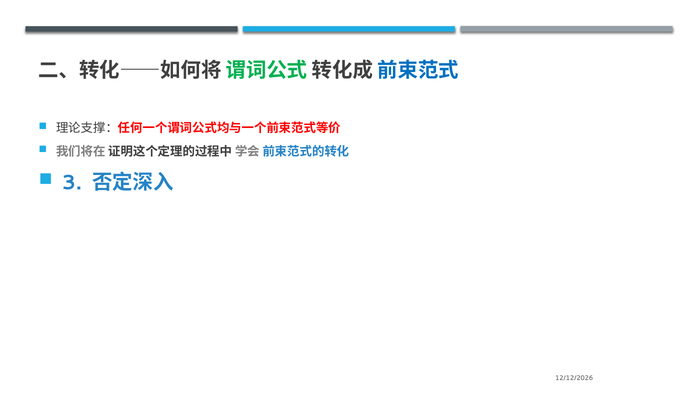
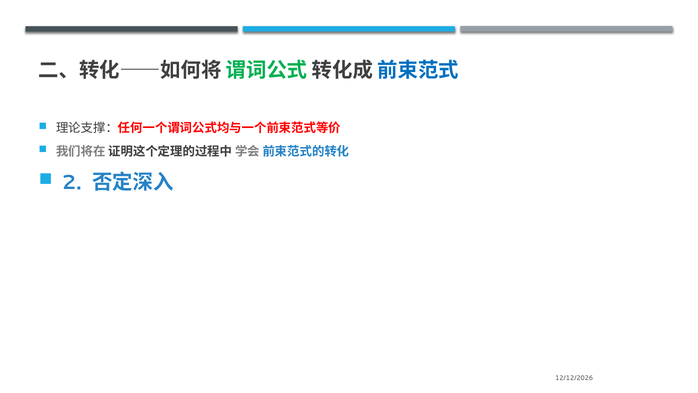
3: 3 -> 2 (72, 183)
